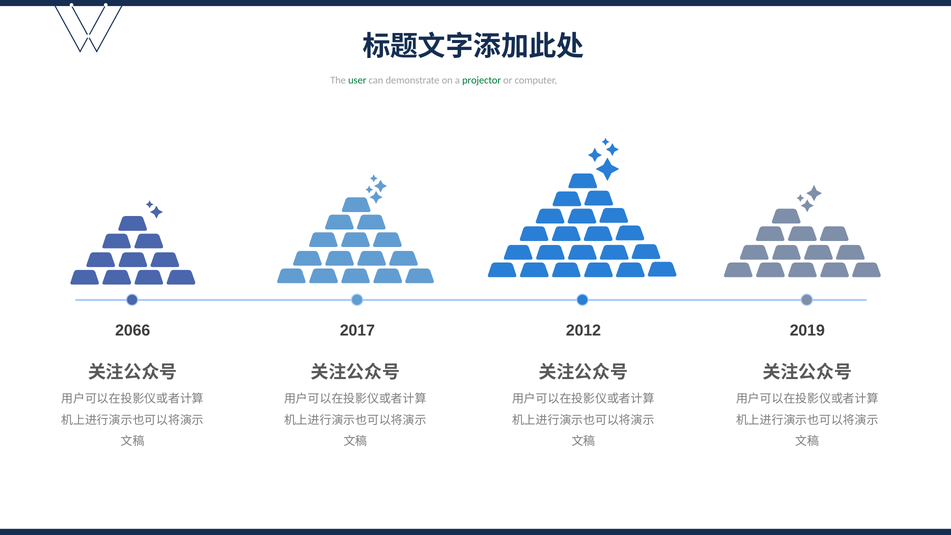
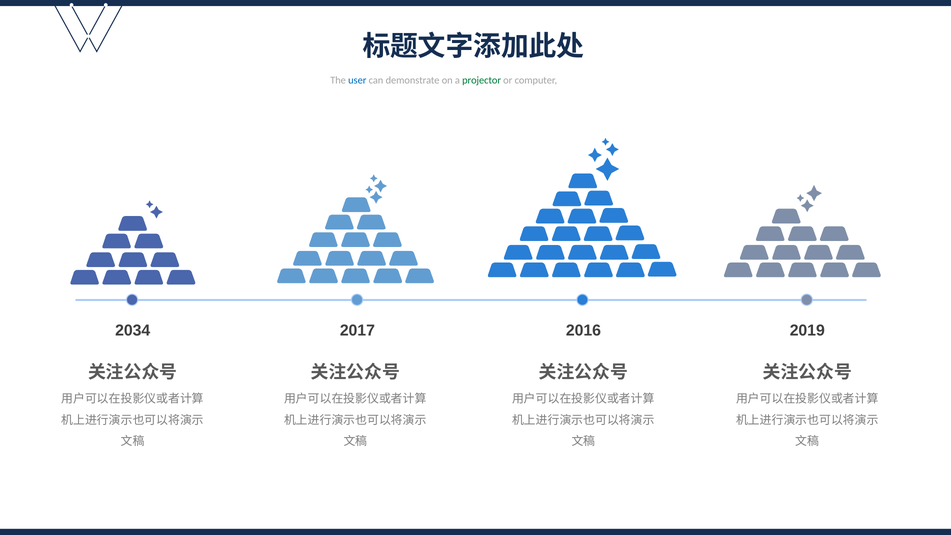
user colour: green -> blue (357, 80)
2066: 2066 -> 2034 (133, 331)
2012: 2012 -> 2016 (583, 331)
